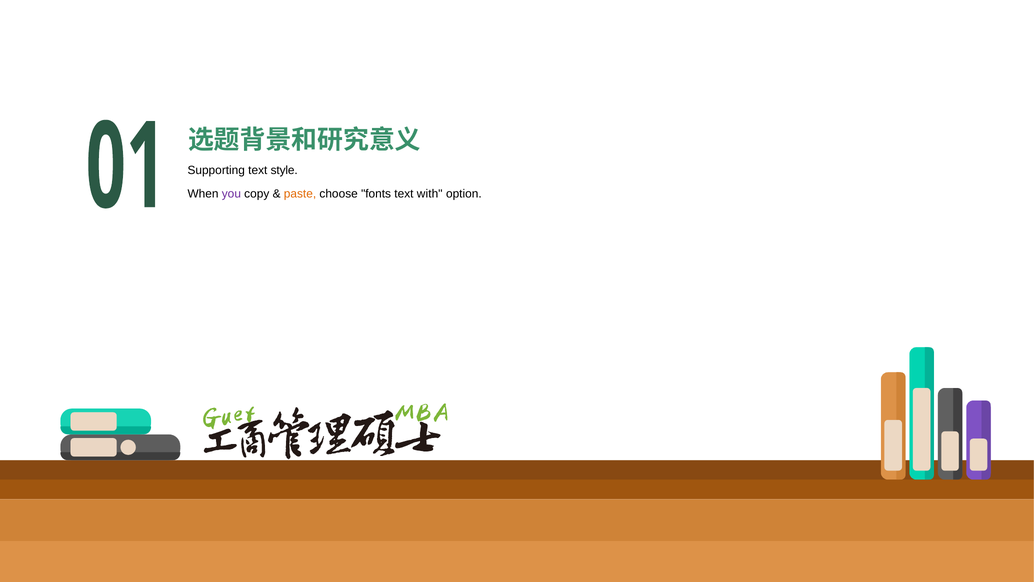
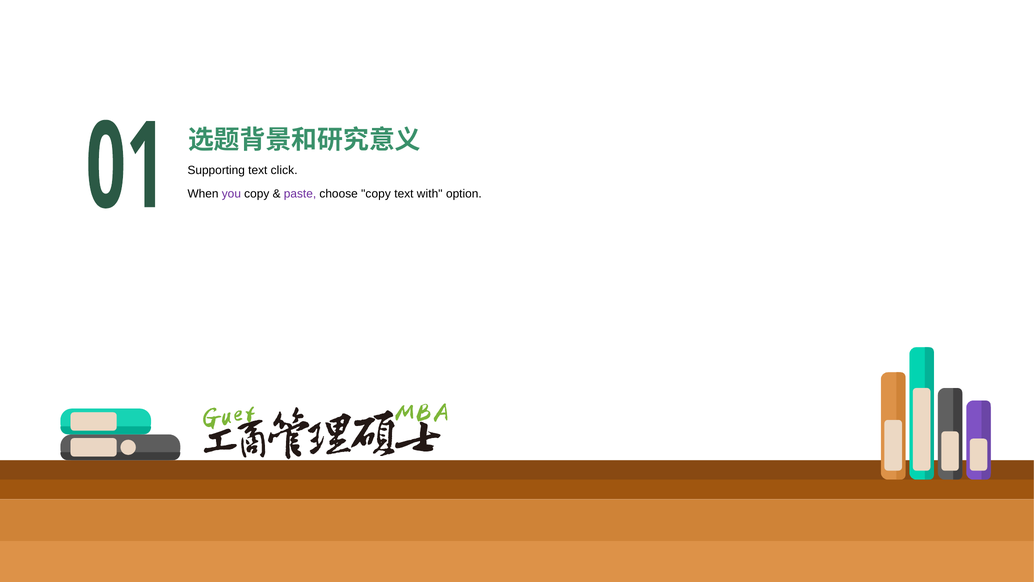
style: style -> click (284, 170)
paste colour: orange -> purple (300, 194)
choose fonts: fonts -> copy (376, 194)
